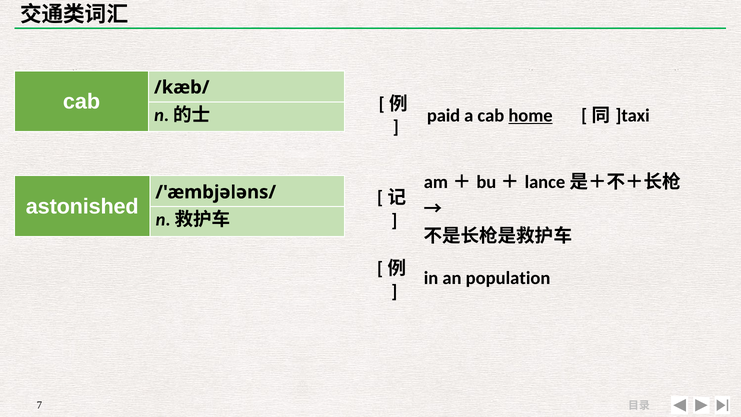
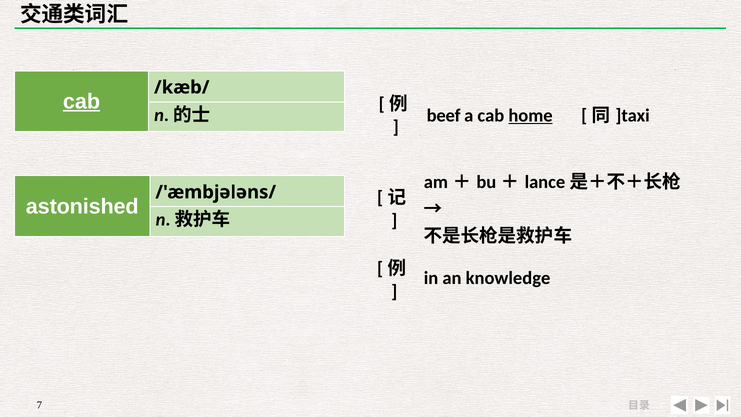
cab underline: none -> present (82, 101)
paid: paid -> beef (444, 115)
population: population -> knowledge (508, 278)
